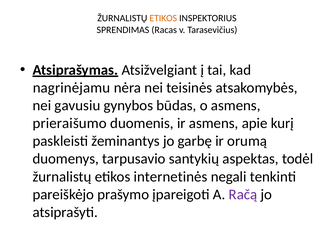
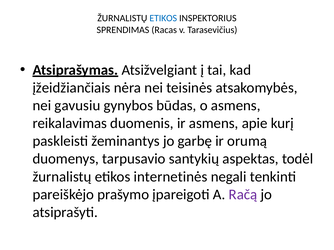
ETIKOS colour: orange -> blue (163, 18)
nagrinėjamu: nagrinėjamu -> įžeidžiančiais (72, 88)
prieraišumo: prieraišumo -> reikalavimas (70, 124)
